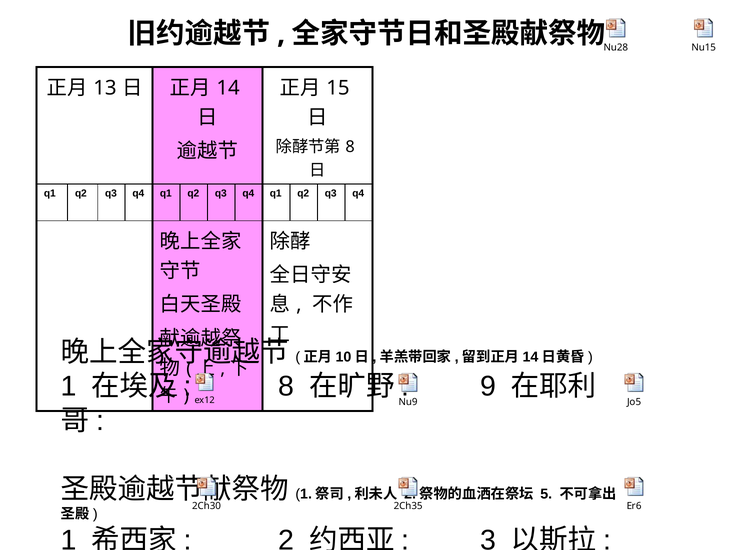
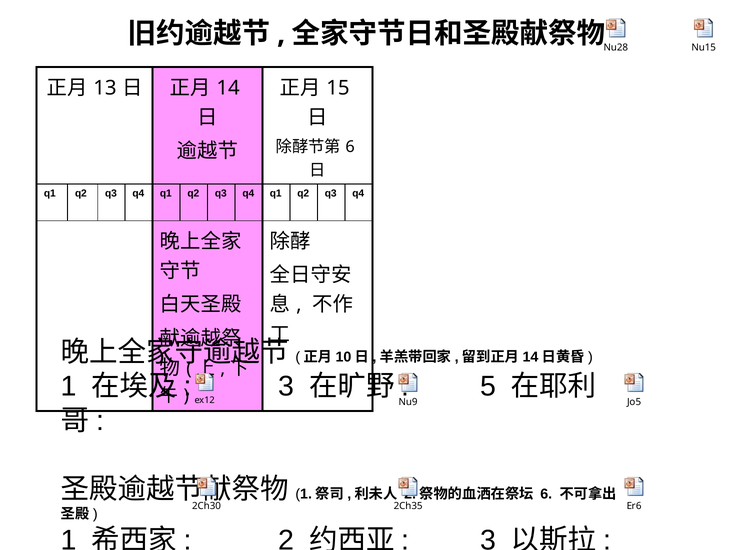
8: 8 -> 6 (350, 147)
8: 8 -> 3 (286, 386)
9: 9 -> 5 (488, 386)
5: 5 -> 6 (546, 494)
